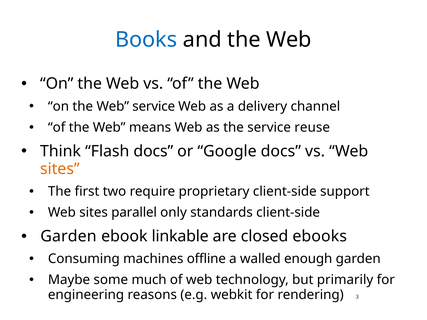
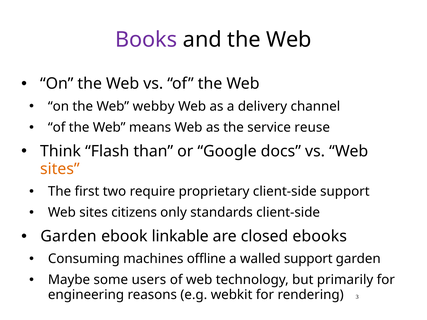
Books colour: blue -> purple (146, 40)
Web service: service -> webby (154, 106)
Flash docs: docs -> than (153, 151)
parallel: parallel -> citizens (134, 213)
walled enough: enough -> support (308, 259)
much: much -> users (149, 280)
